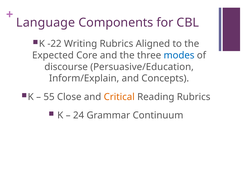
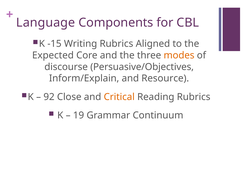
-22: -22 -> -15 (54, 44)
modes colour: blue -> orange (179, 55)
Persuasive/Education: Persuasive/Education -> Persuasive/Objectives (142, 67)
Concepts: Concepts -> Resource (165, 78)
55: 55 -> 92 (49, 97)
24: 24 -> 19 (79, 115)
